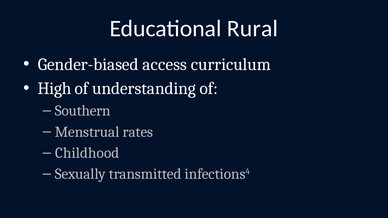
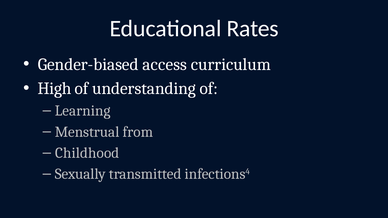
Rural: Rural -> Rates (253, 29)
Southern: Southern -> Learning (83, 111)
rates: rates -> from (138, 132)
